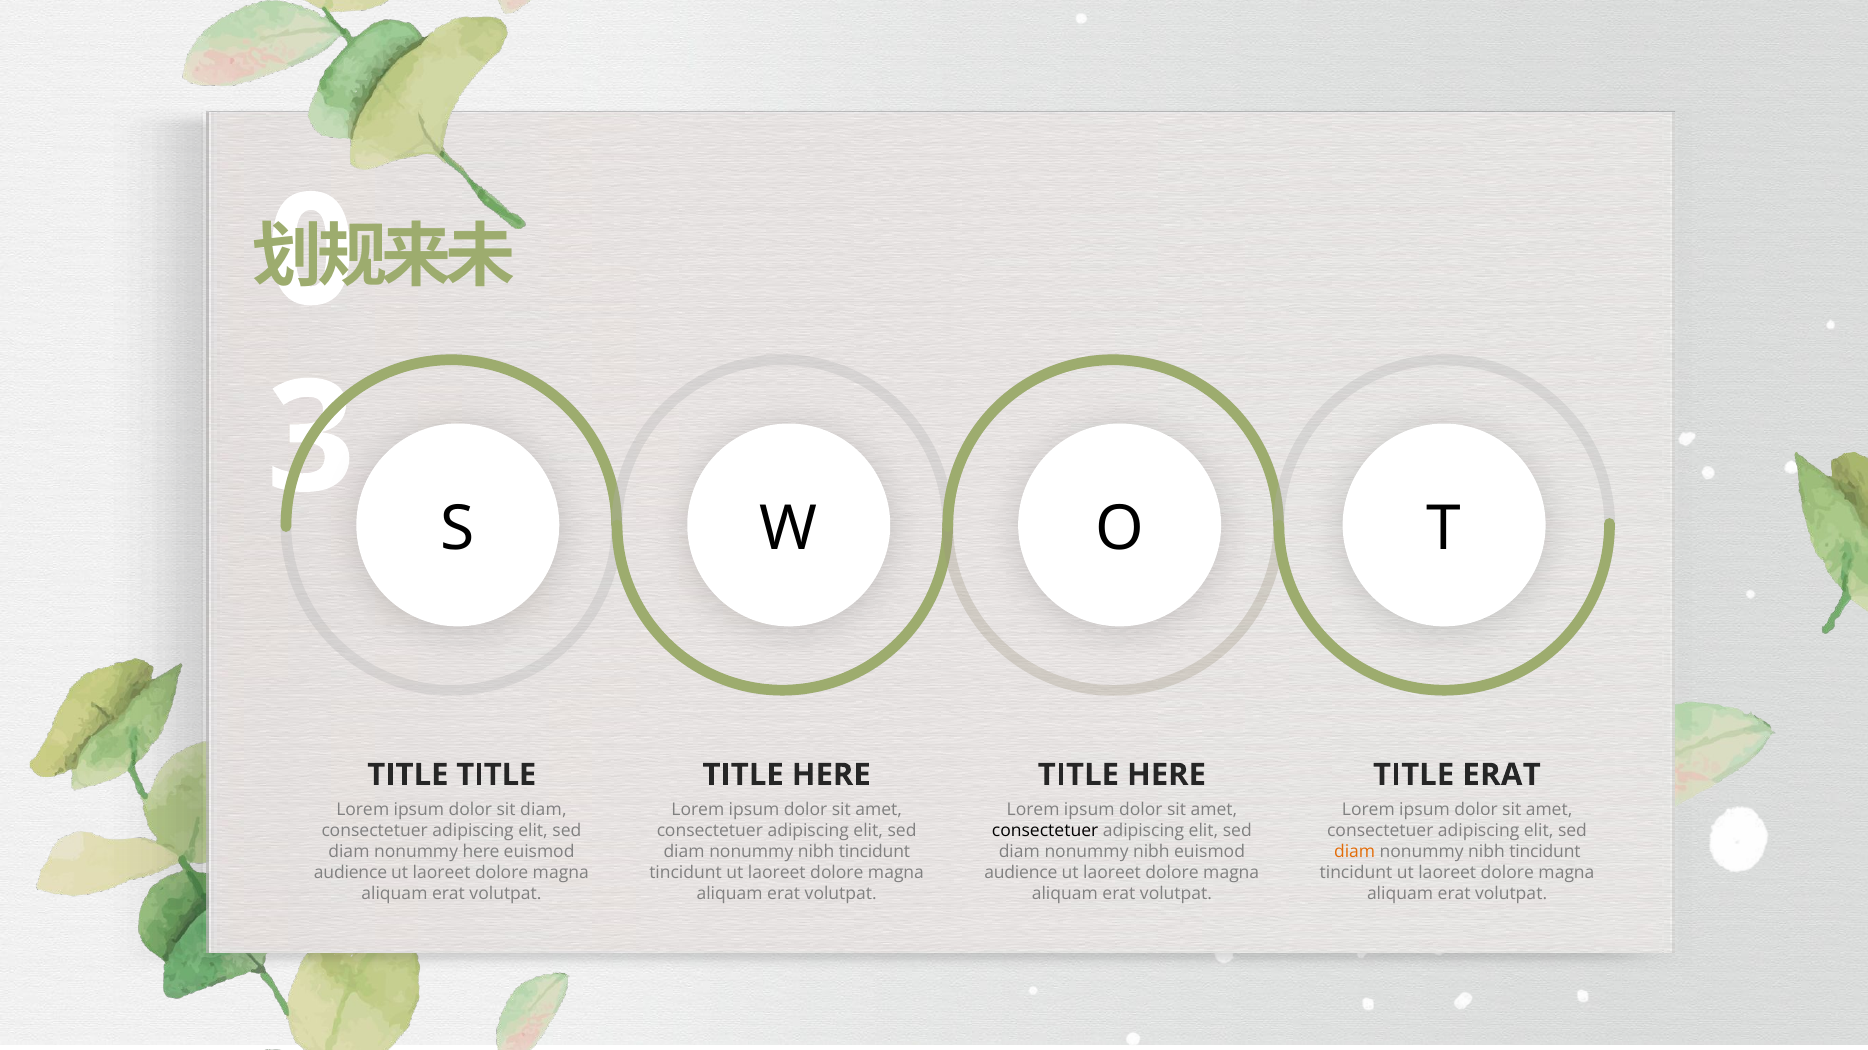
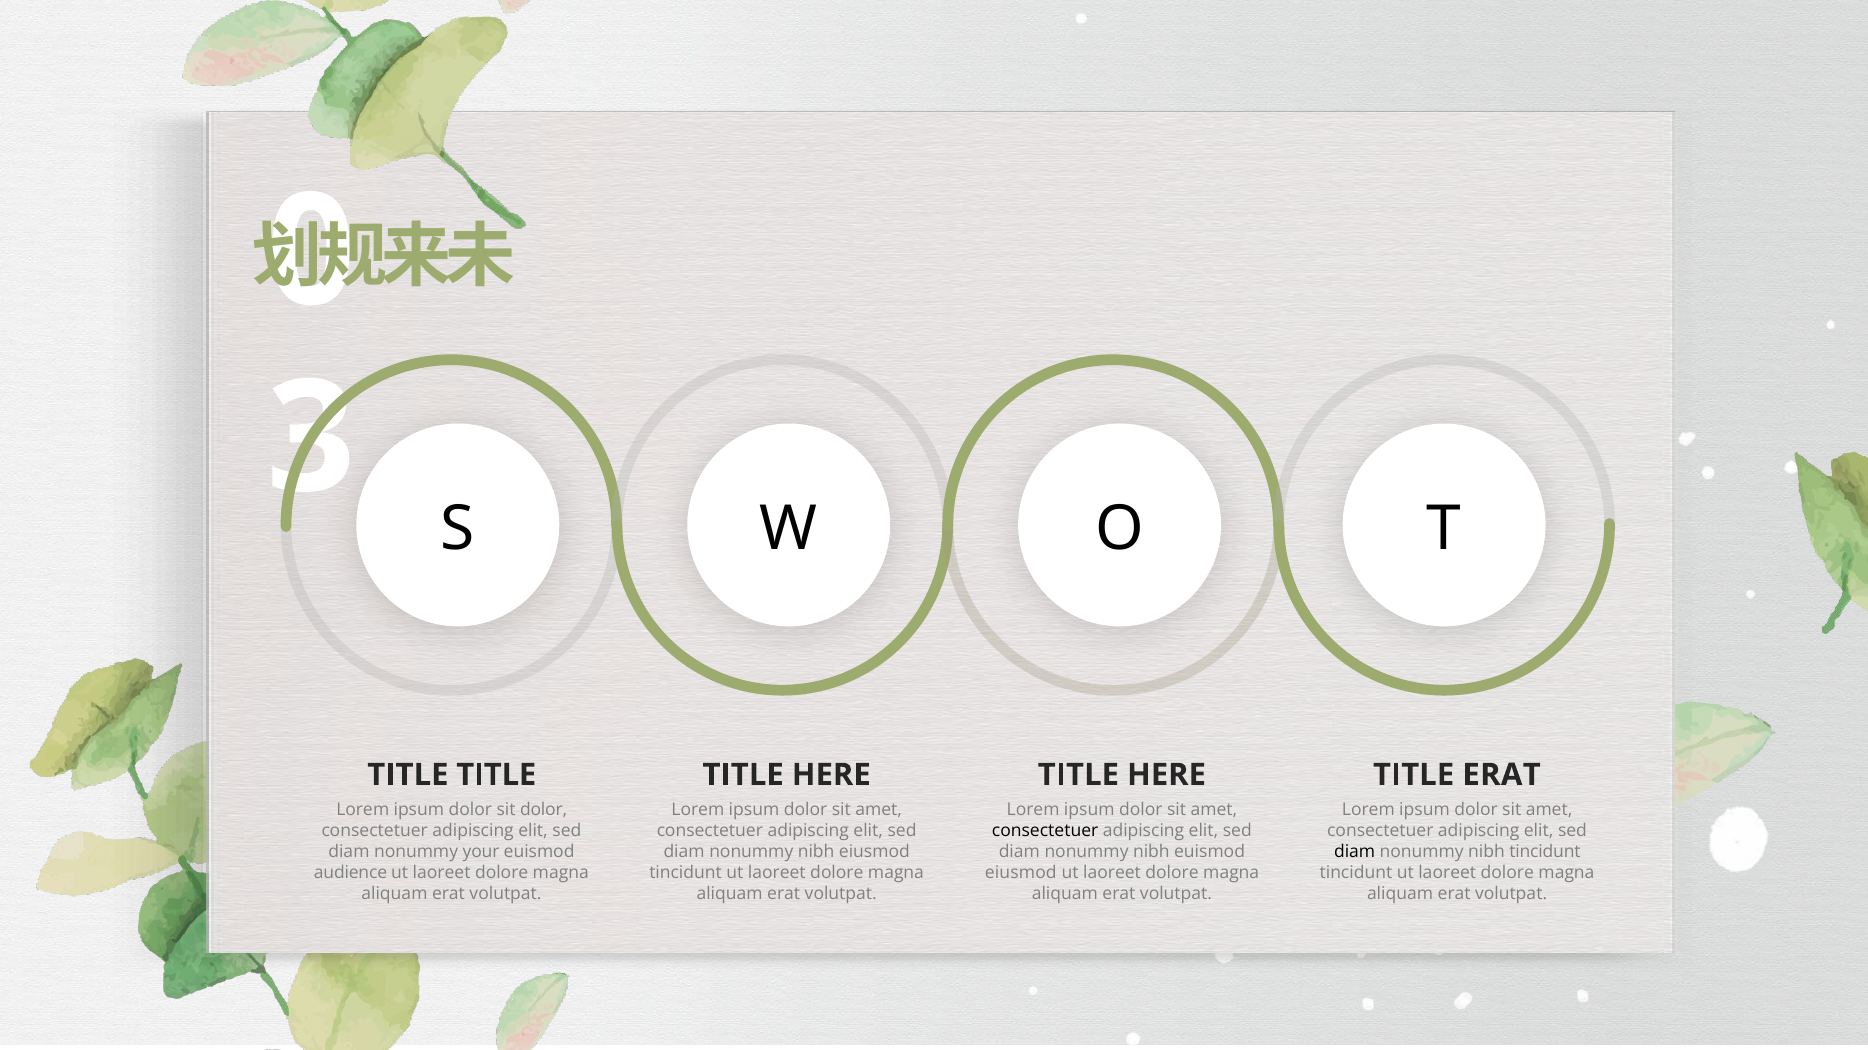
sit diam: diam -> dolor (544, 810)
nonummy here: here -> your (481, 852)
tincidunt: tincidunt -> eiusmod (874, 852)
diam colour: orange -> black (1355, 852)
audience: audience -> eiusmod (1021, 873)
